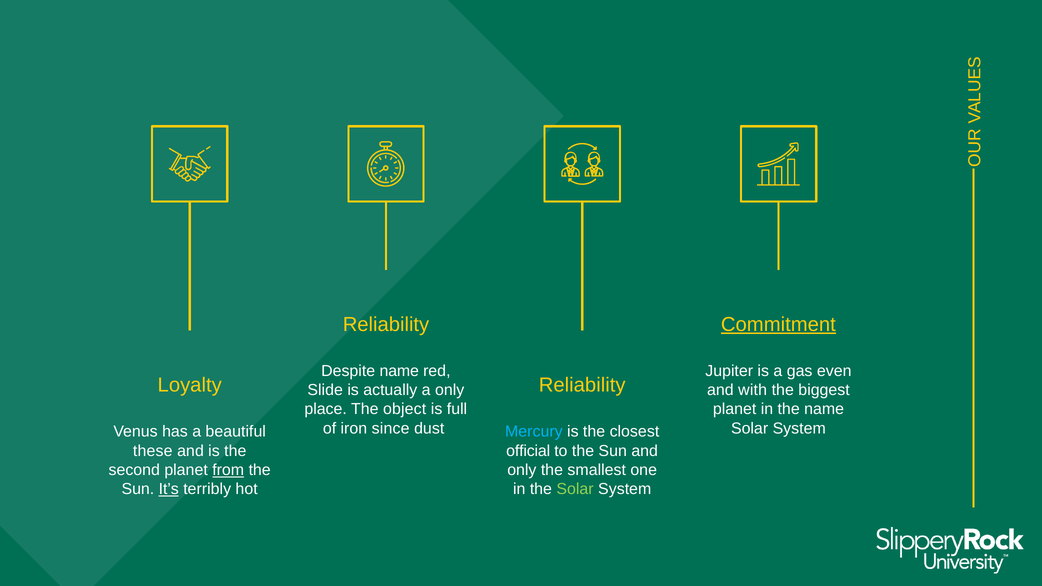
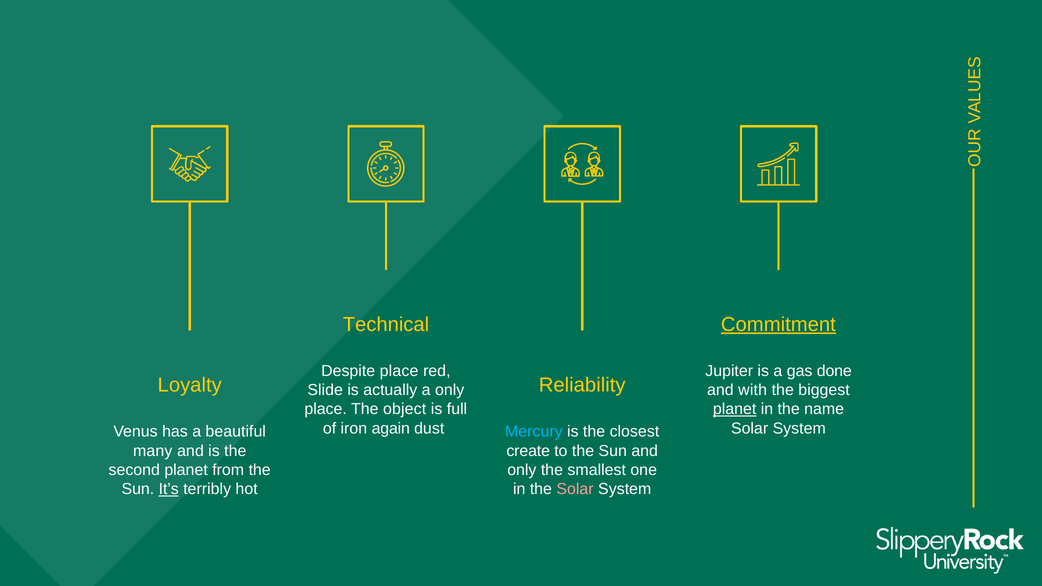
Reliability: Reliability -> Technical (386, 325)
Despite name: name -> place (399, 371)
even: even -> done (834, 371)
planet underline: none -> present (735, 409)
since: since -> again (391, 428)
these: these -> many (153, 451)
official: official -> create (528, 451)
from underline: present -> none (228, 470)
Solar colour: light green -> pink (575, 489)
